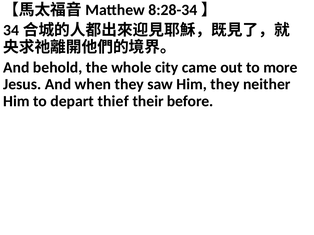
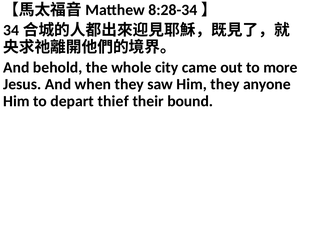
neither: neither -> anyone (267, 84)
before: before -> bound (190, 101)
